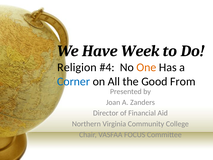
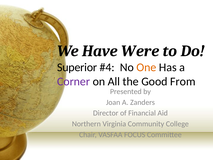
Week: Week -> Were (140, 51)
Religion: Religion -> Superior (77, 67)
Corner colour: blue -> purple (74, 81)
